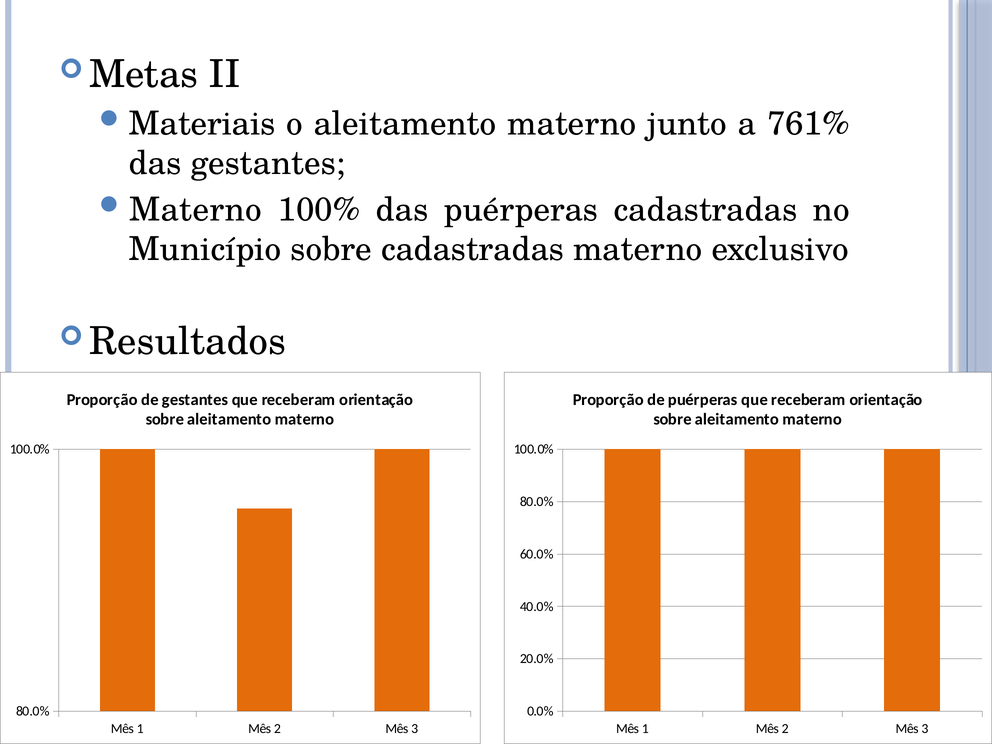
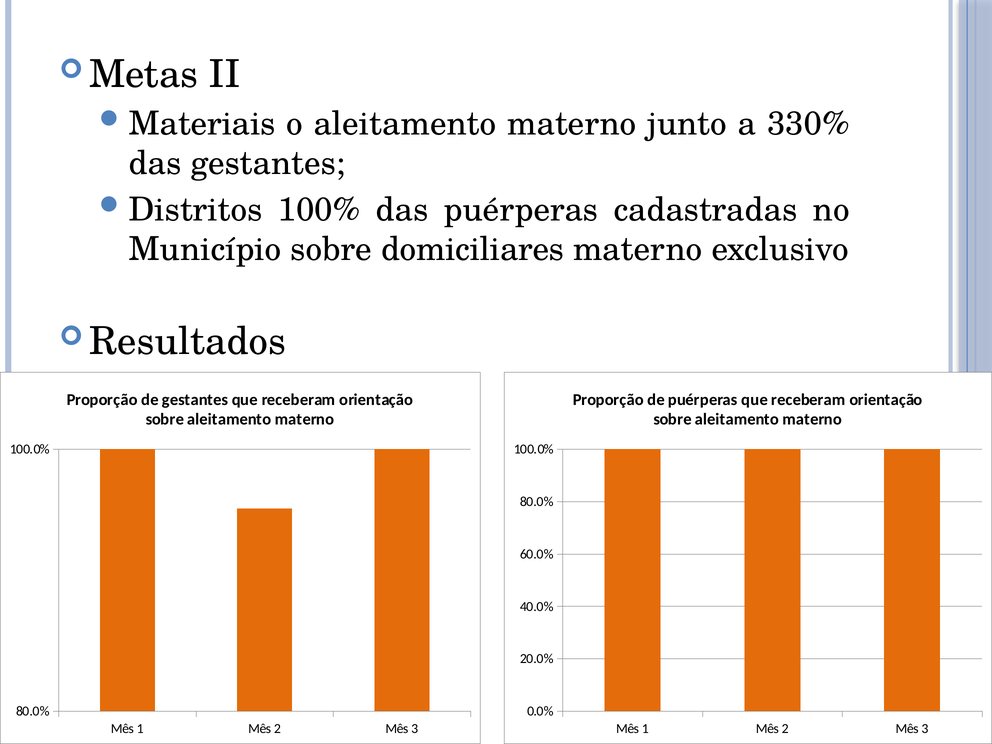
761%: 761% -> 330% (808, 124)
Materno: Materno -> Distritos (196, 210)
sobre cadastradas: cadastradas -> domiciliares (473, 249)
